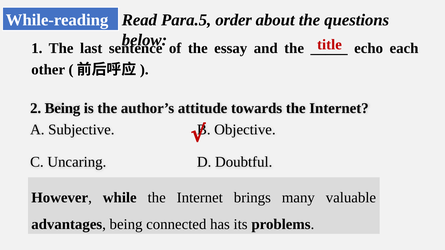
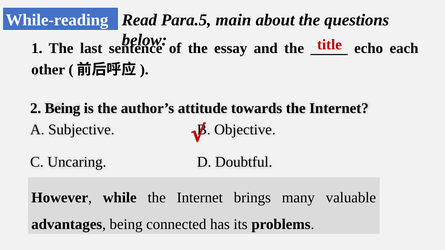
order: order -> main (233, 20)
